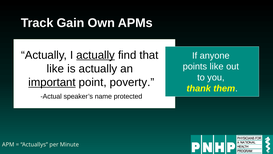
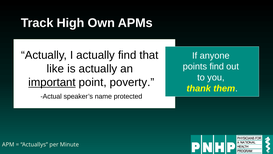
Gain: Gain -> High (71, 23)
actually underline: present -> none (96, 55)
points like: like -> find (217, 66)
